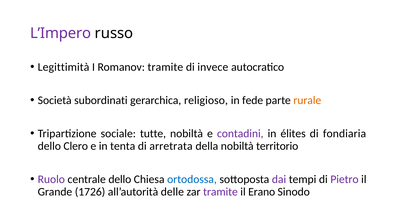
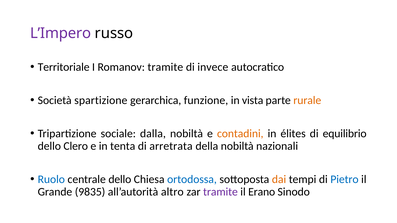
Legittimità: Legittimità -> Territoriale (64, 67)
subordinati: subordinati -> spartizione (101, 100)
religioso: religioso -> funzione (206, 100)
fede: fede -> vista (253, 100)
tutte: tutte -> dalla (153, 134)
contadini colour: purple -> orange (240, 134)
fondiaria: fondiaria -> equilibrio (345, 134)
territorio: territorio -> nazionali (277, 146)
Ruolo colour: purple -> blue (51, 180)
dai colour: purple -> orange (279, 180)
Pietro colour: purple -> blue (344, 180)
1726: 1726 -> 9835 (90, 192)
delle: delle -> altro (172, 192)
